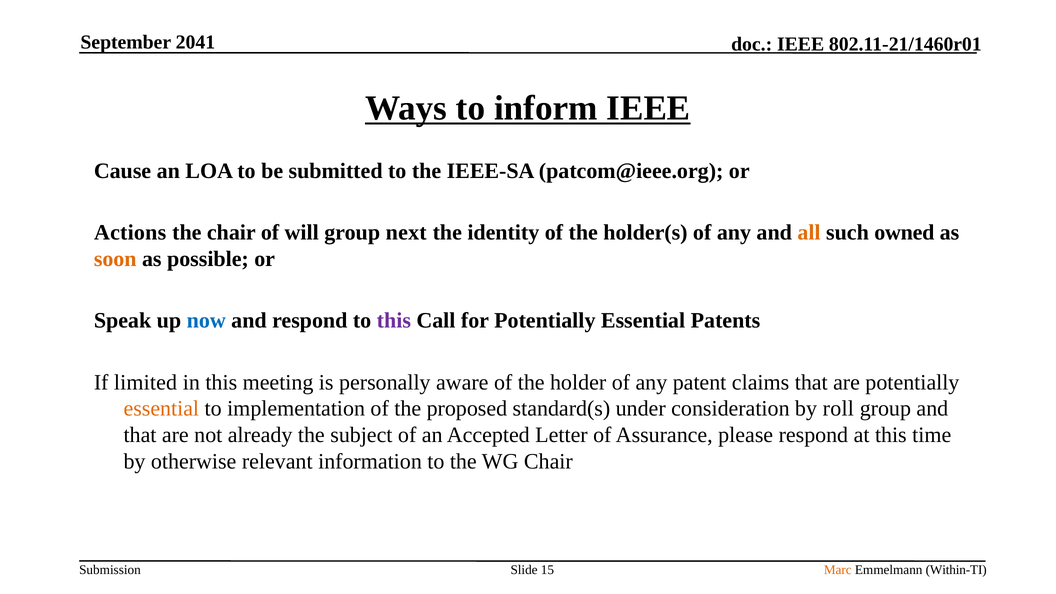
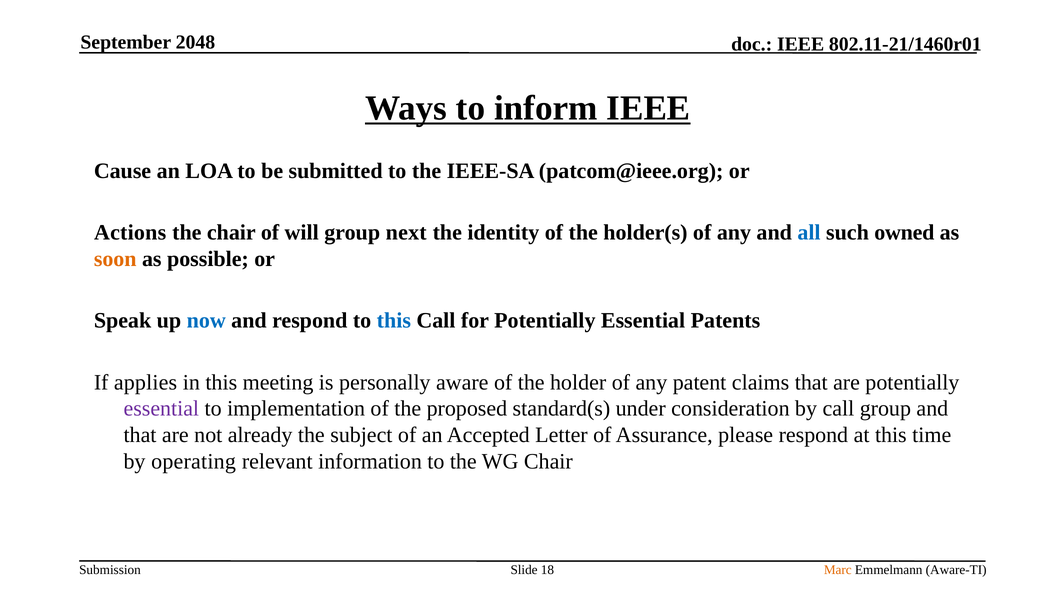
2041: 2041 -> 2048 (195, 42)
all colour: orange -> blue (809, 233)
this colour: purple -> blue (394, 321)
limited: limited -> applies (146, 382)
essential colour: orange -> purple (161, 409)
by roll: roll -> call (838, 409)
otherwise: otherwise -> operating (194, 461)
15: 15 -> 18 (547, 570)
Within-TI: Within-TI -> Aware-TI (956, 570)
